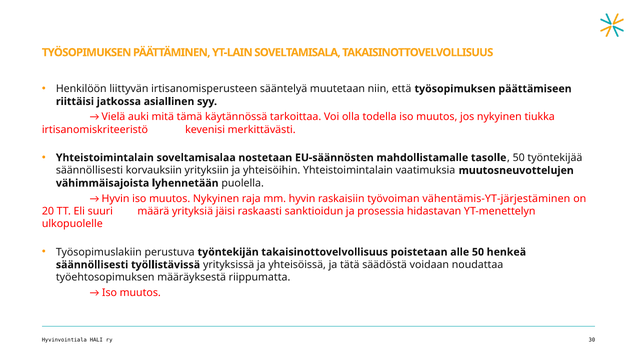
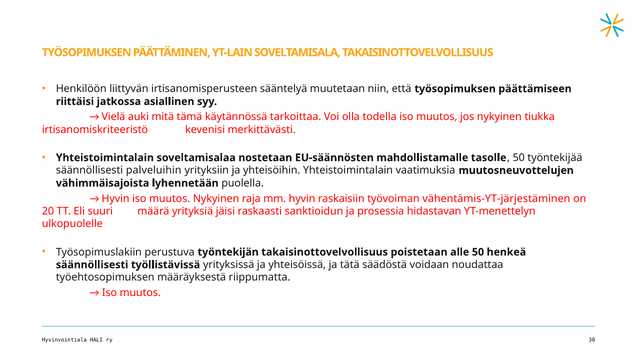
korvauksiin: korvauksiin -> palveluihin (154, 171)
